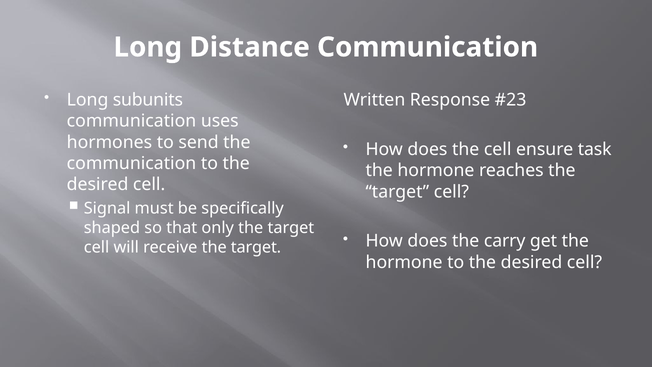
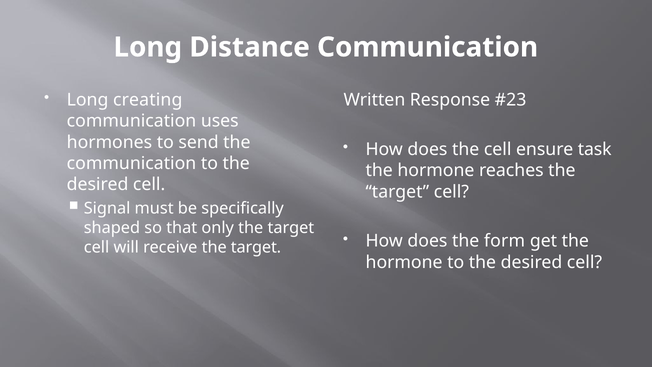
subunits: subunits -> creating (148, 100)
carry: carry -> form (505, 241)
